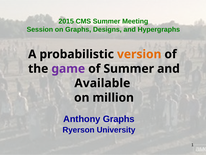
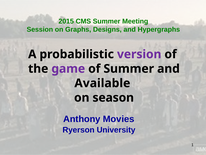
version colour: orange -> purple (139, 54)
million: million -> season (113, 97)
Anthony Graphs: Graphs -> Movies (119, 119)
